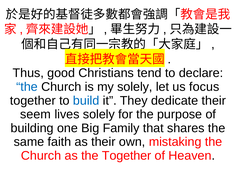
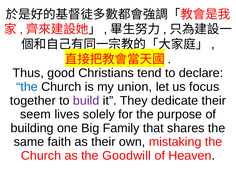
my solely: solely -> union (135, 87)
build colour: blue -> purple (86, 101)
the Together: Together -> Goodwill (127, 156)
